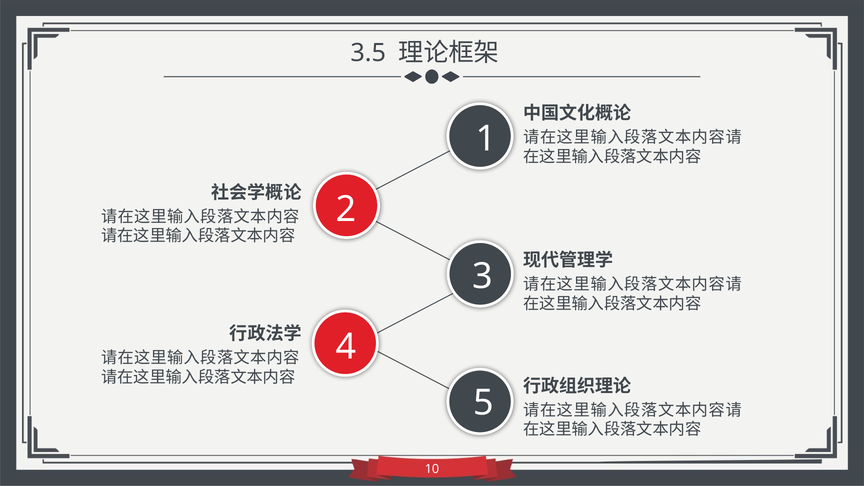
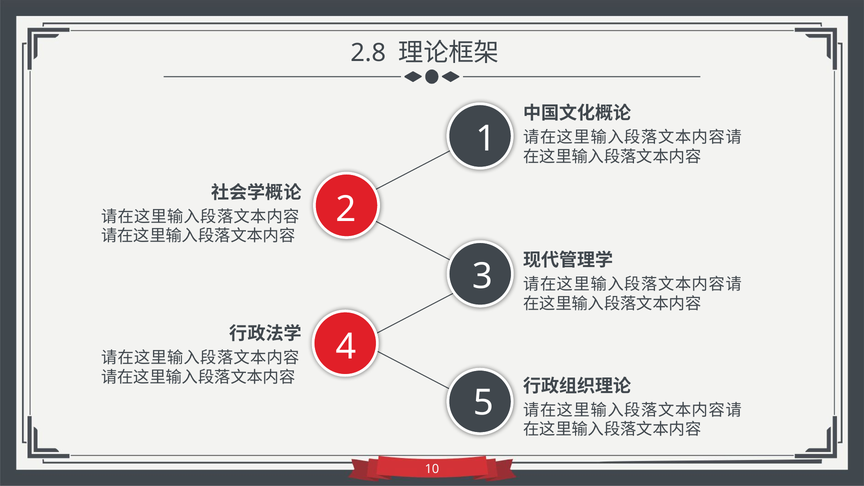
3.5: 3.5 -> 2.8 (368, 53)
